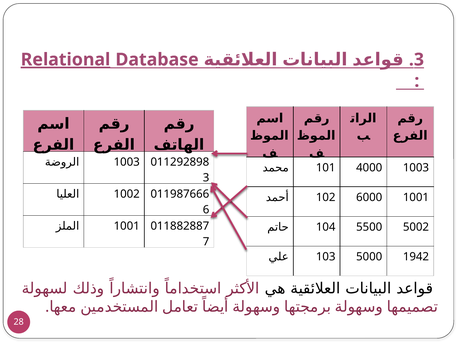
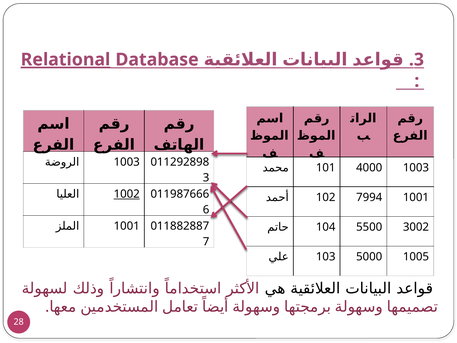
1002 underline: none -> present (127, 194)
6000: 6000 -> 7994 (369, 197)
5002: 5002 -> 3002 (416, 227)
1942: 1942 -> 1005 (416, 257)
